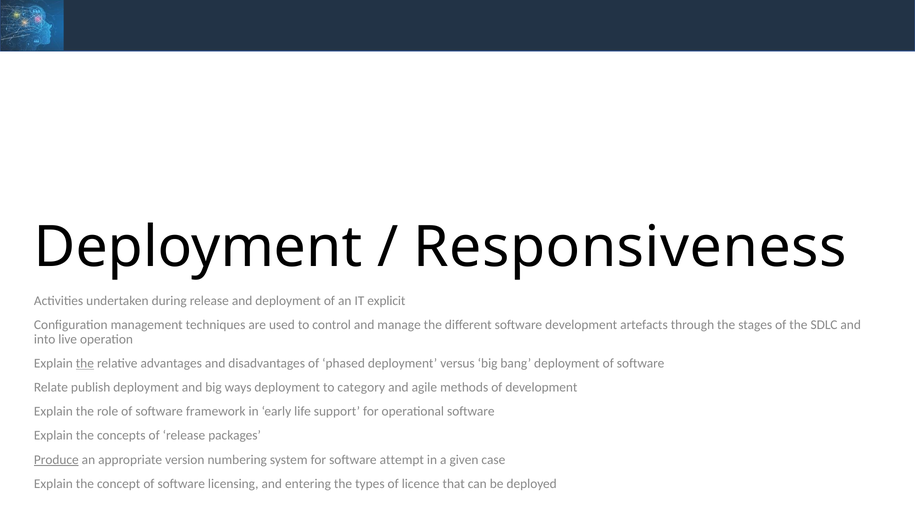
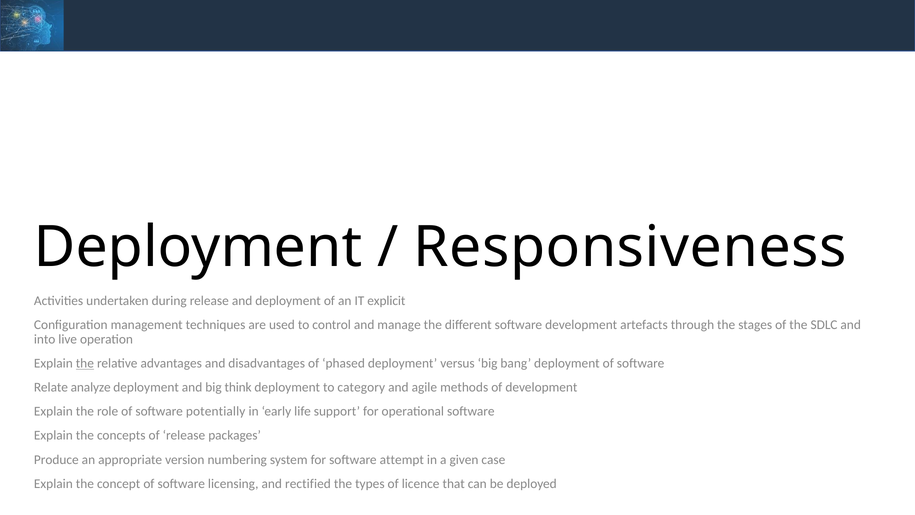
publish: publish -> analyze (91, 387)
ways: ways -> think (238, 387)
framework: framework -> potentially (216, 411)
Produce underline: present -> none (56, 459)
entering: entering -> rectified (308, 483)
